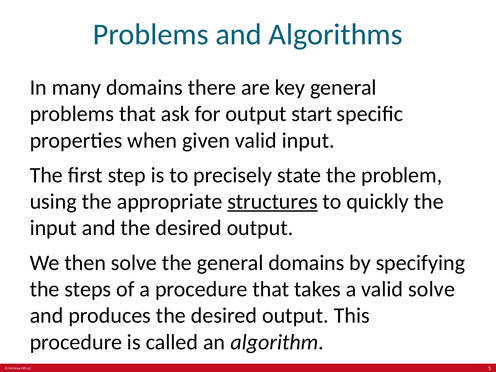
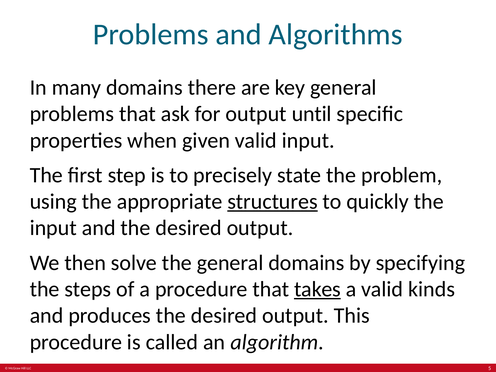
start: start -> until (312, 114)
takes underline: none -> present (318, 289)
valid solve: solve -> kinds (432, 289)
